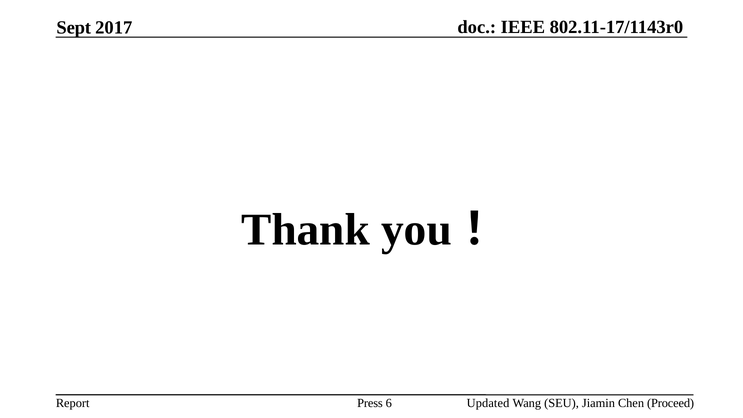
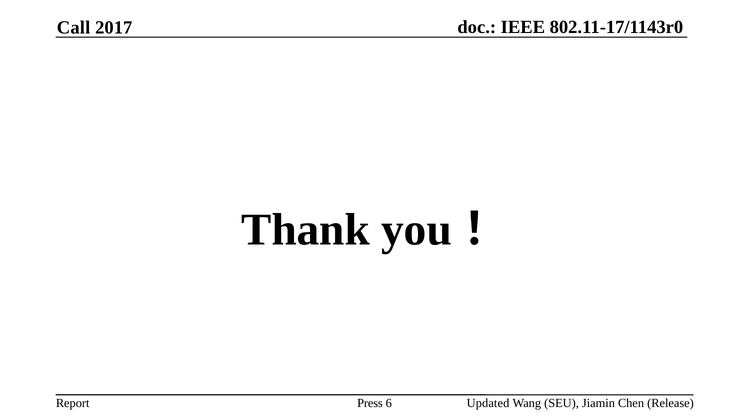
Sept: Sept -> Call (74, 27)
Proceed: Proceed -> Release (671, 403)
